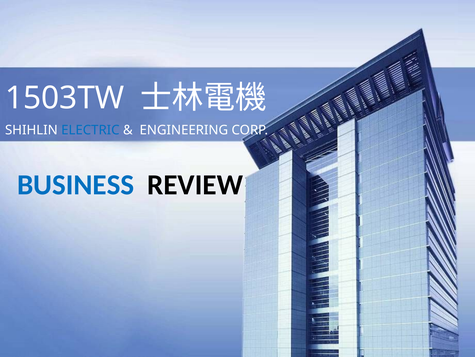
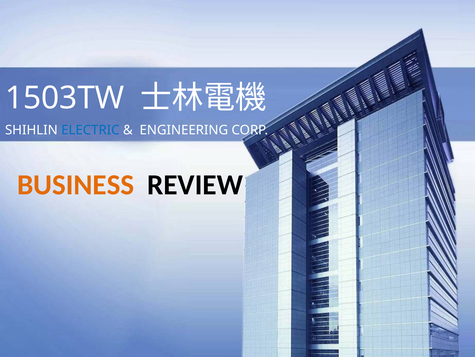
BUSINESS colour: blue -> orange (76, 184)
